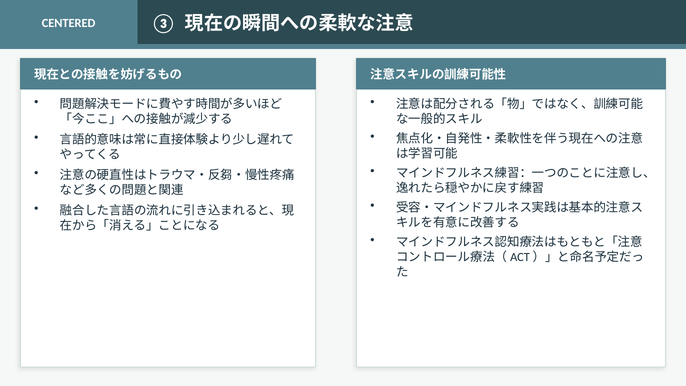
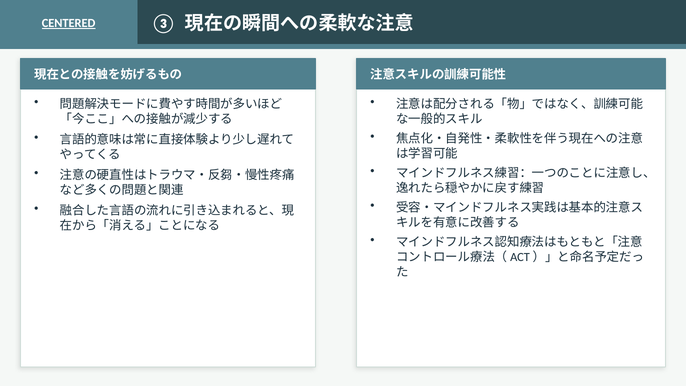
CENTERED underline: none -> present (69, 23)
